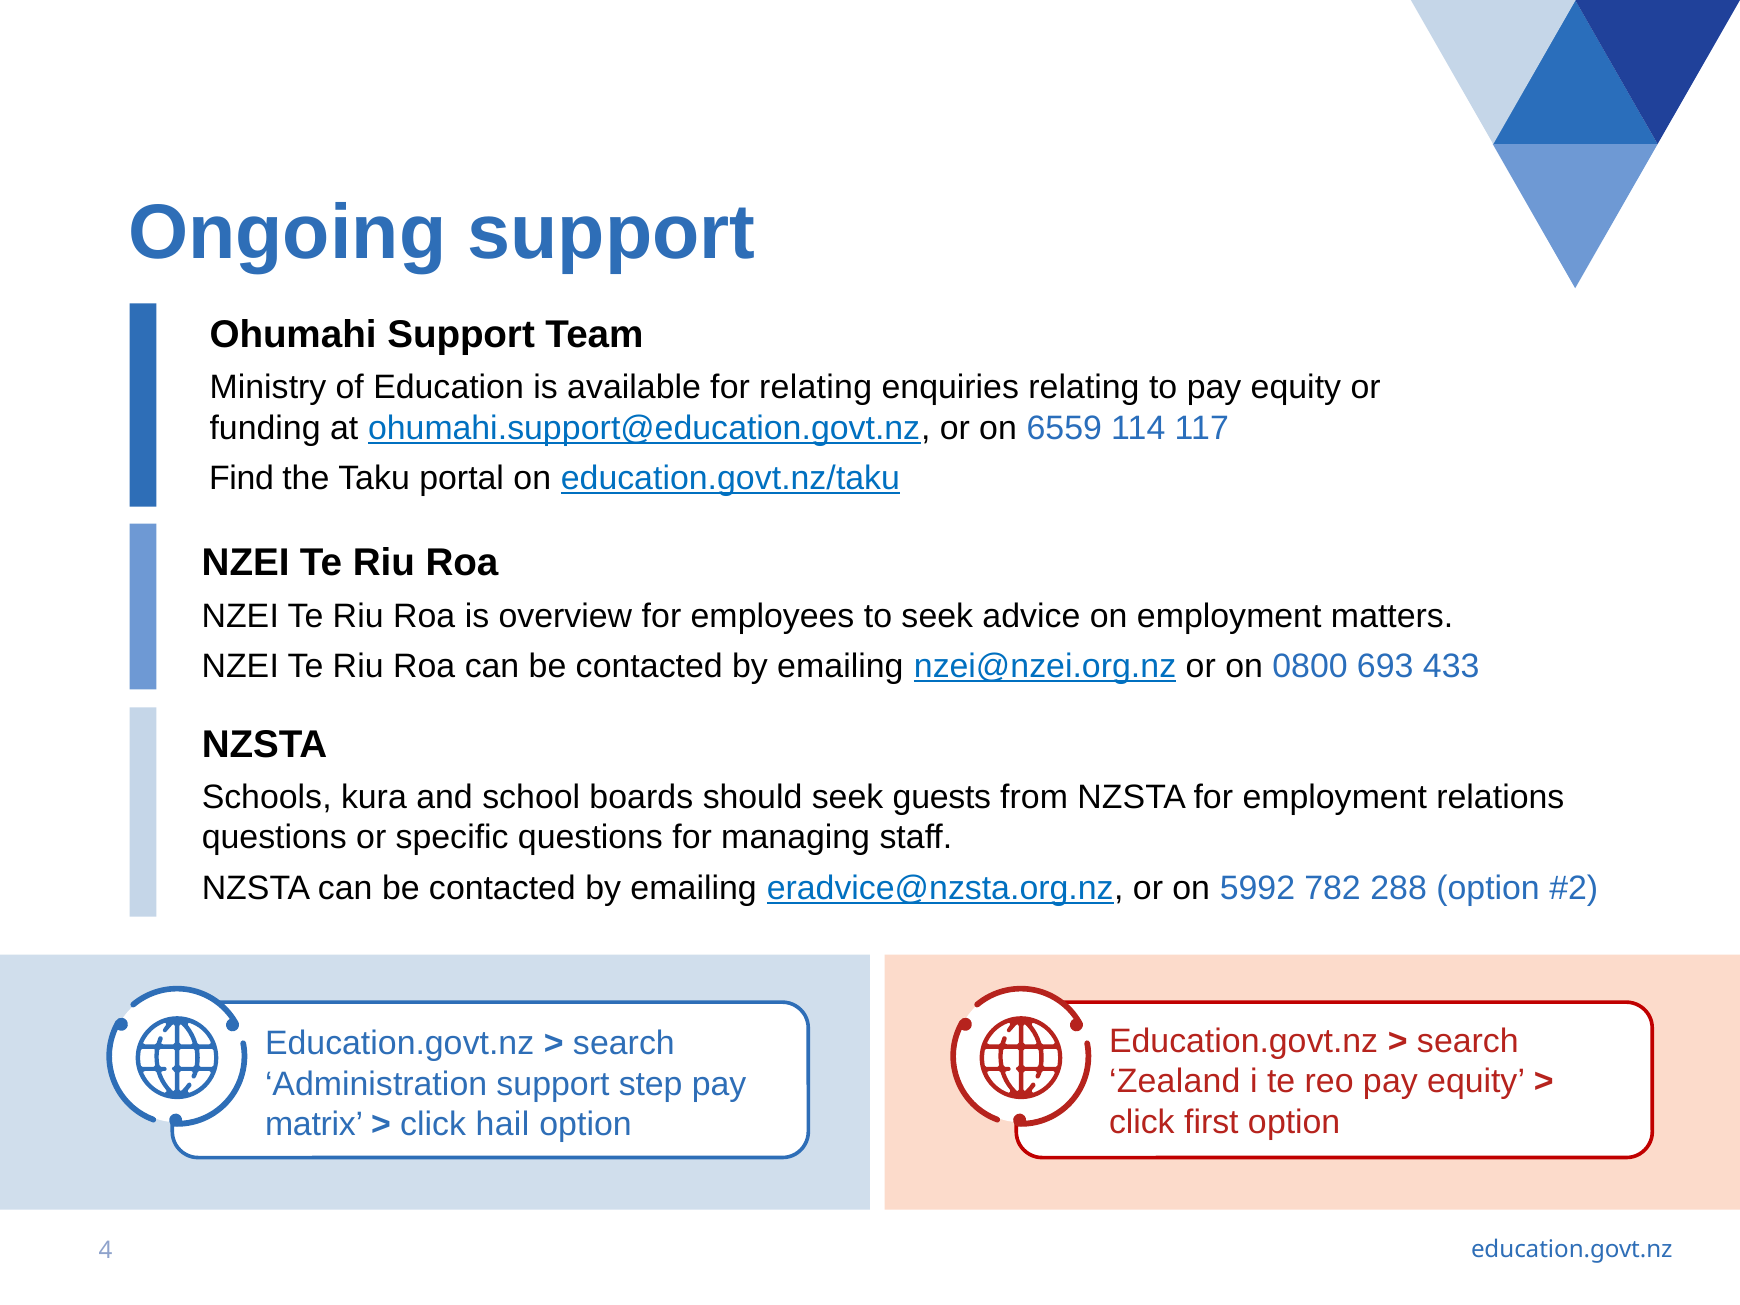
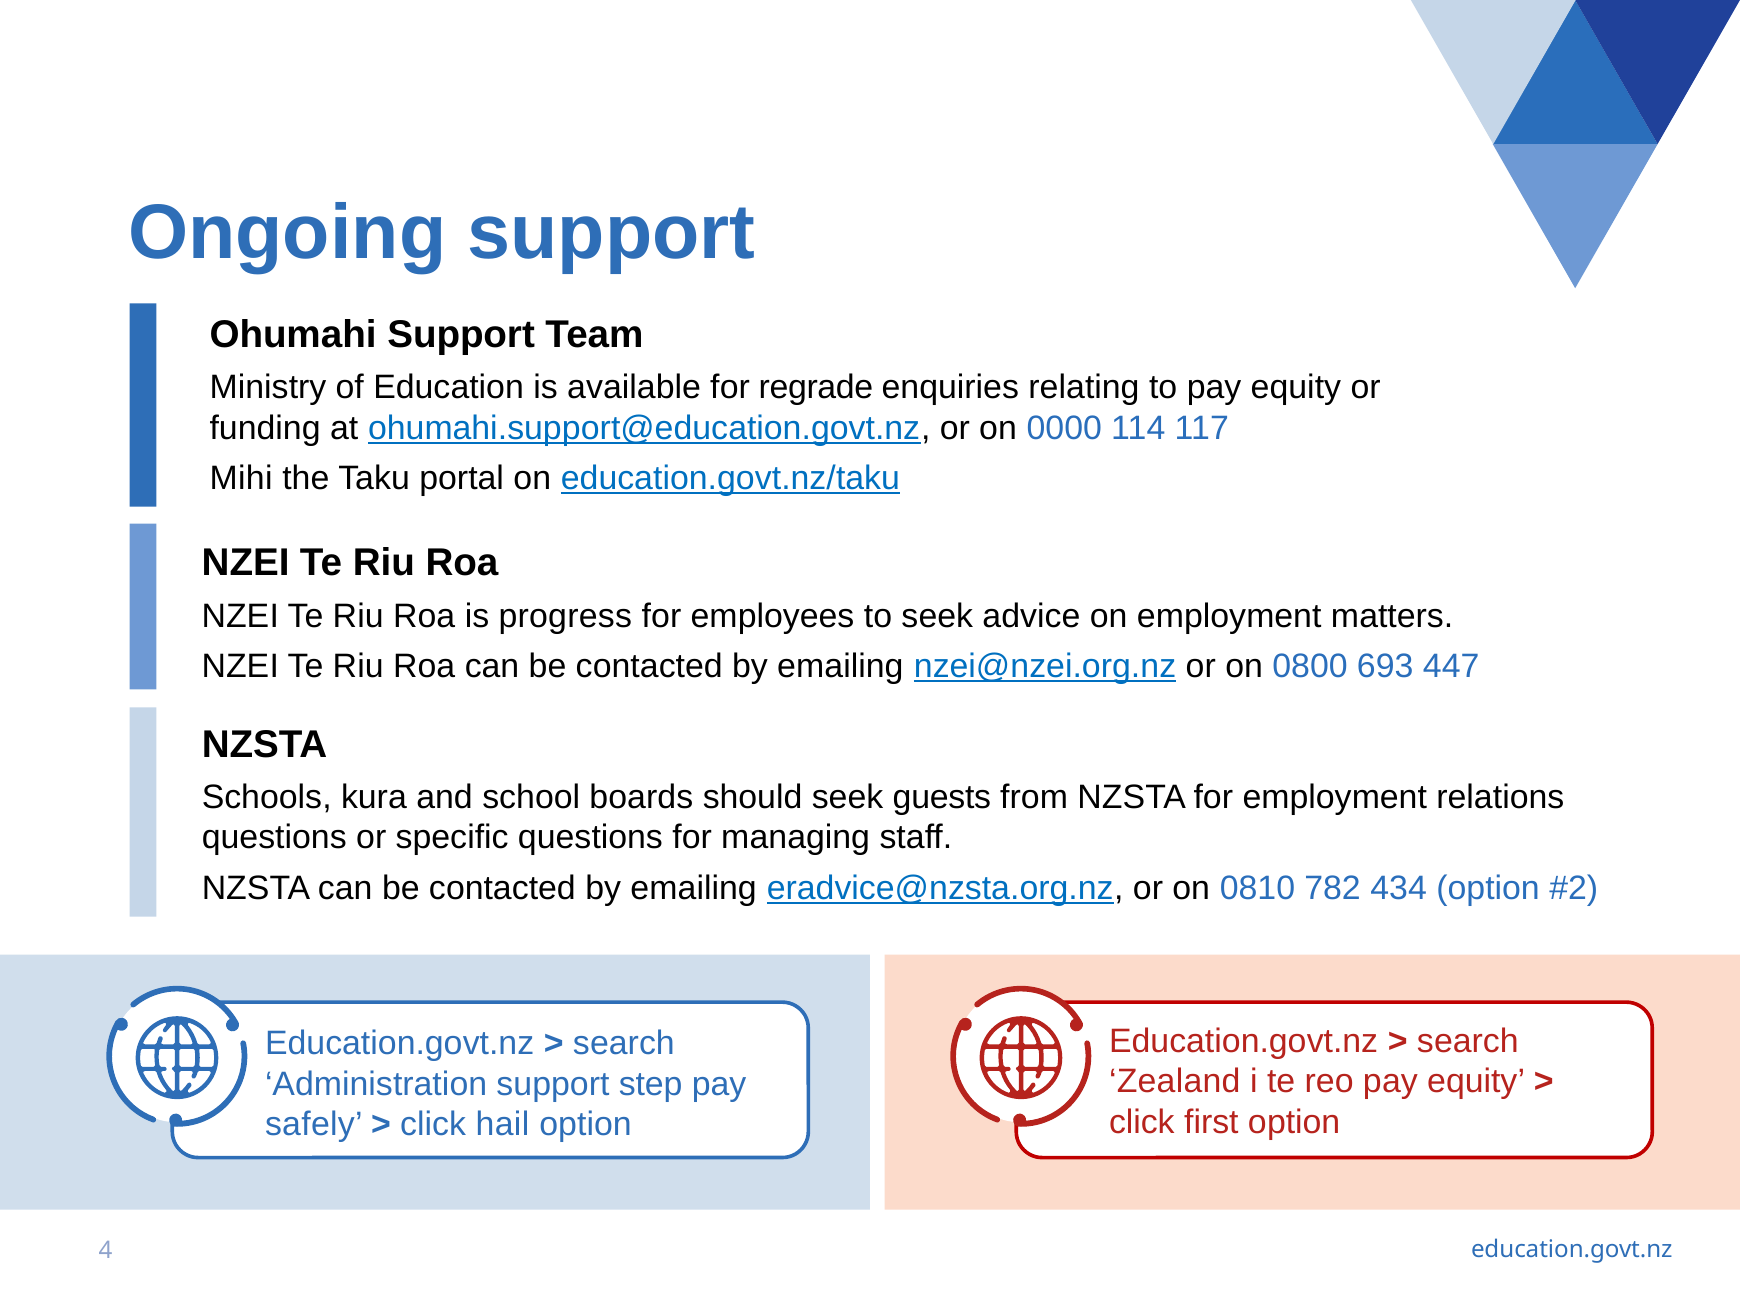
for relating: relating -> regrade (816, 387)
6559: 6559 -> 0000 (1064, 428)
Find: Find -> Mihi (241, 478)
overview: overview -> progress (565, 616)
433: 433 -> 447 (1451, 666)
5992: 5992 -> 0810 (1257, 888)
288: 288 -> 434 (1399, 888)
matrix: matrix -> safely (314, 1125)
